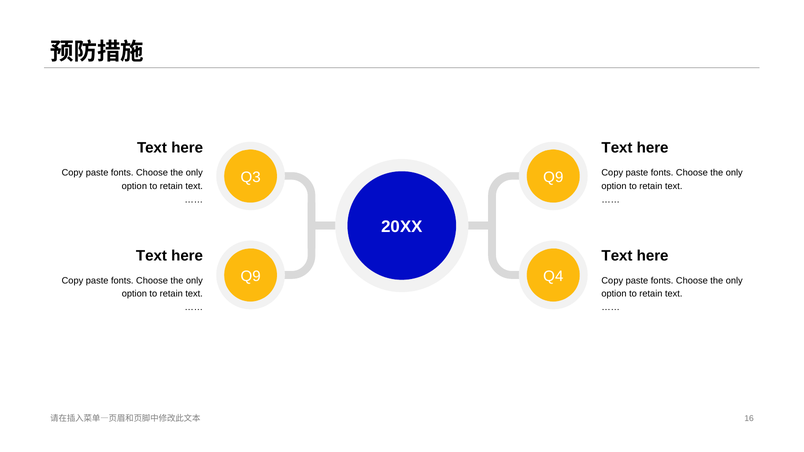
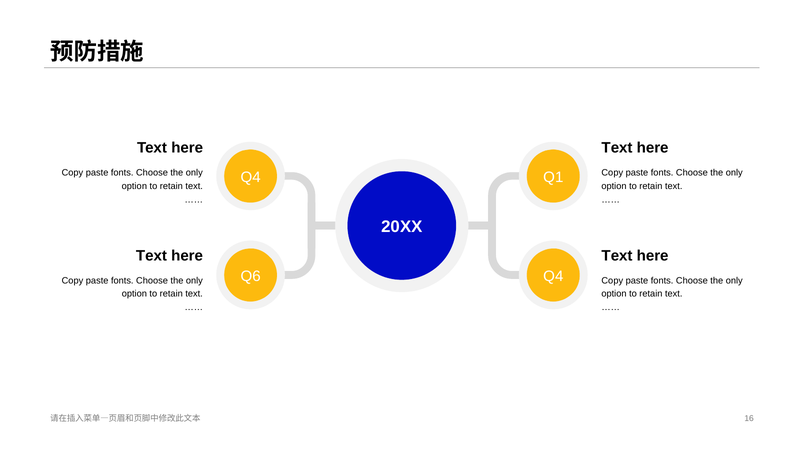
3: 3 -> 4 (257, 177)
9: 9 -> 1 (559, 177)
9: 9 -> 6 (257, 277)
